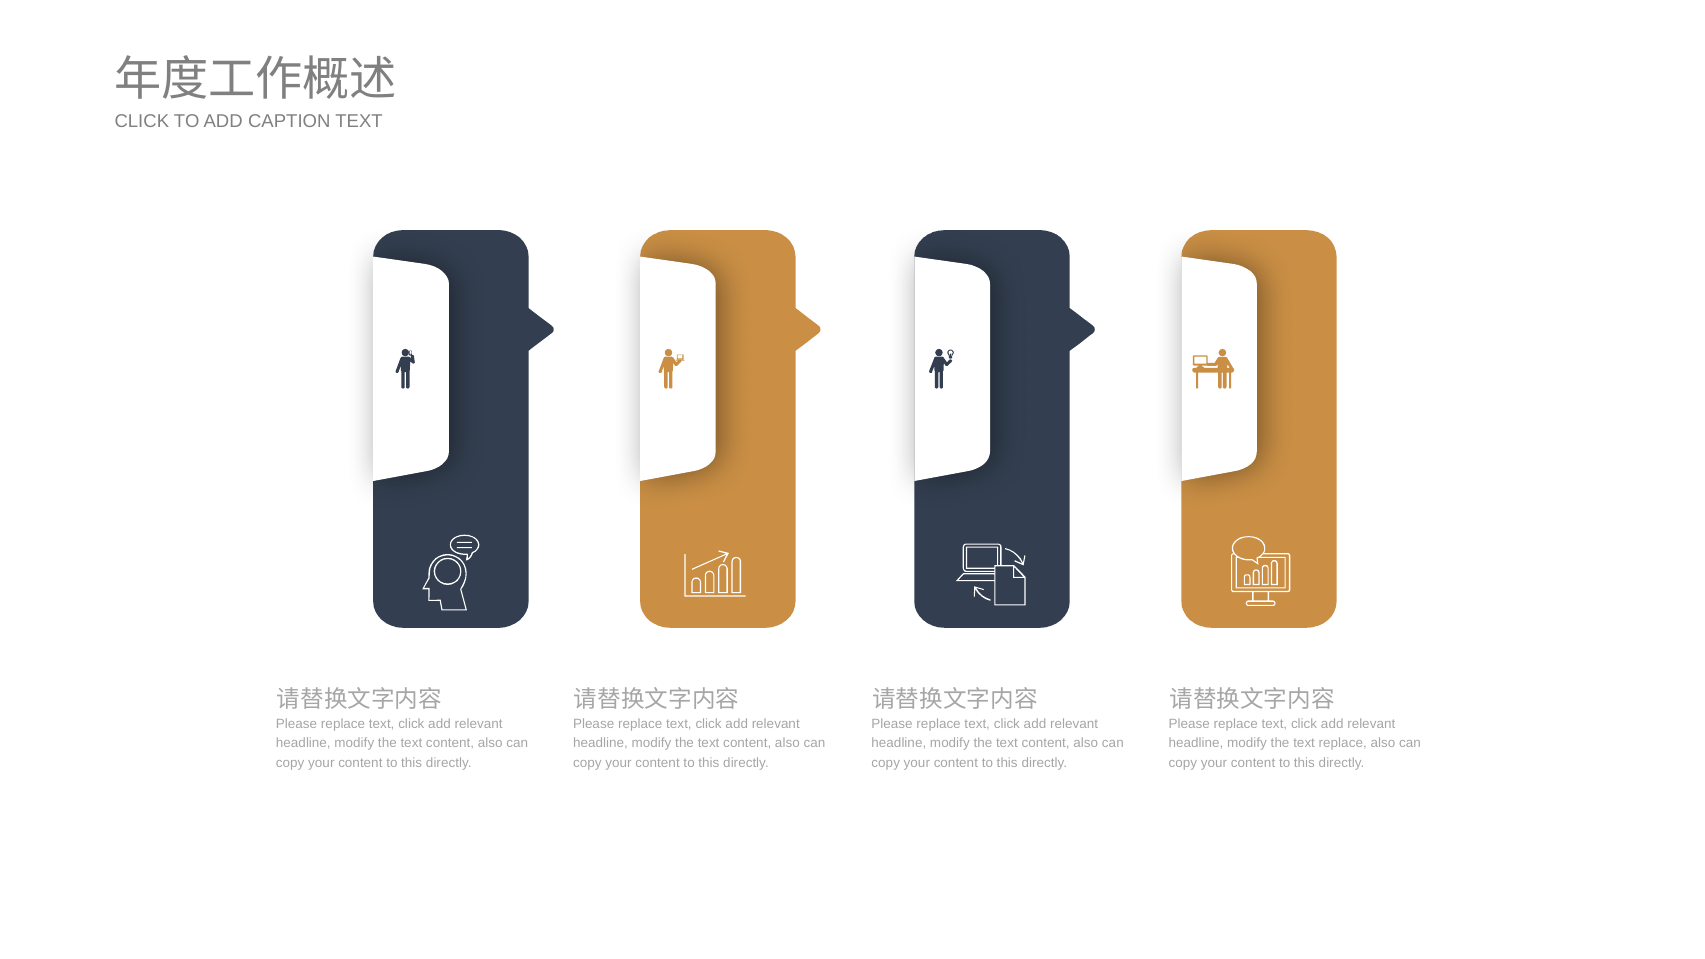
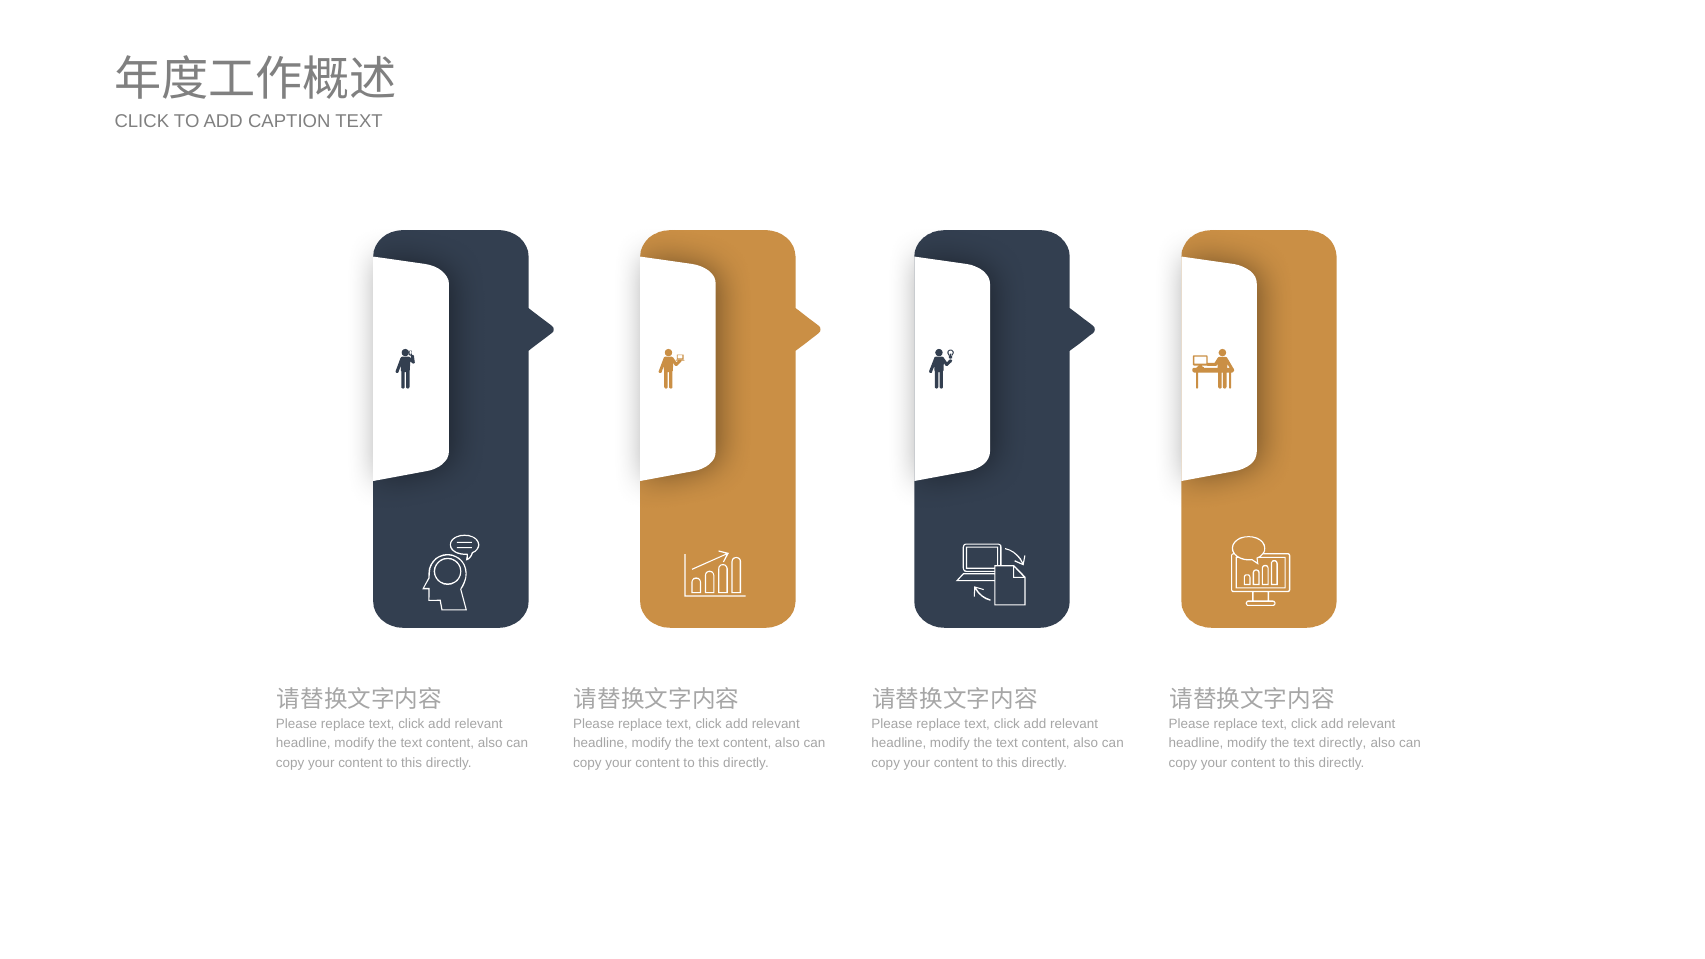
text replace: replace -> directly (1343, 743)
